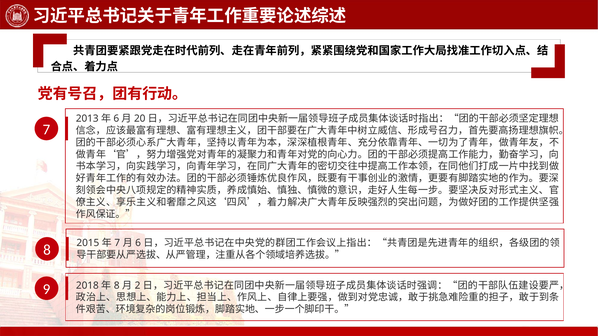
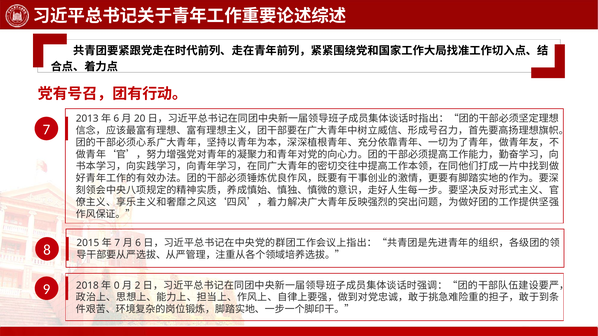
8: 8 -> 0 (117, 286)
